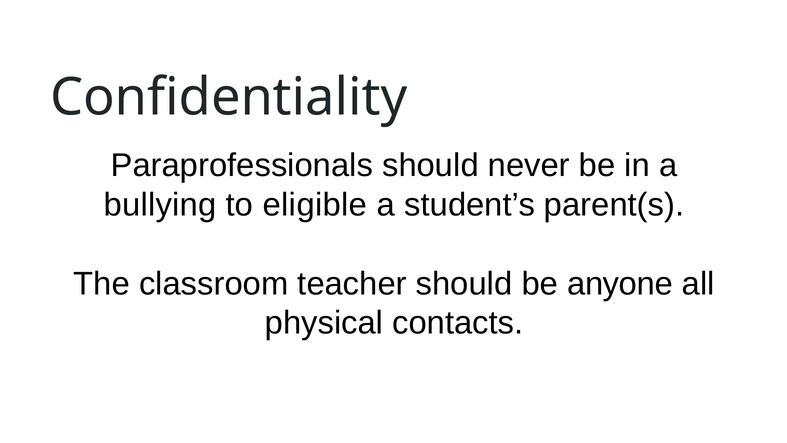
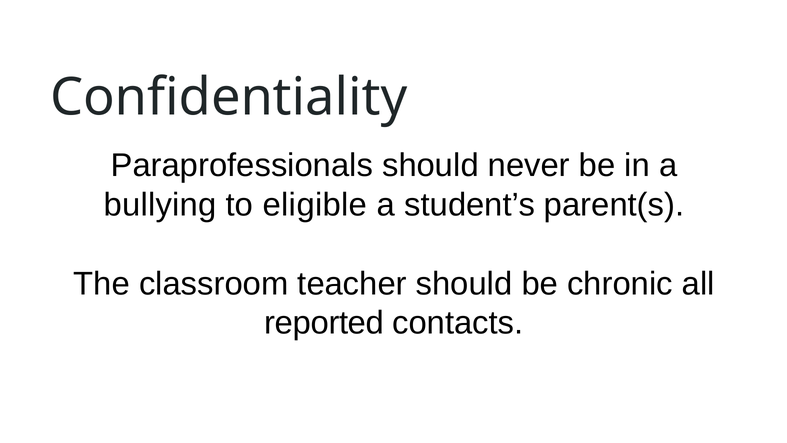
anyone: anyone -> chronic (620, 284)
physical: physical -> reported (324, 323)
